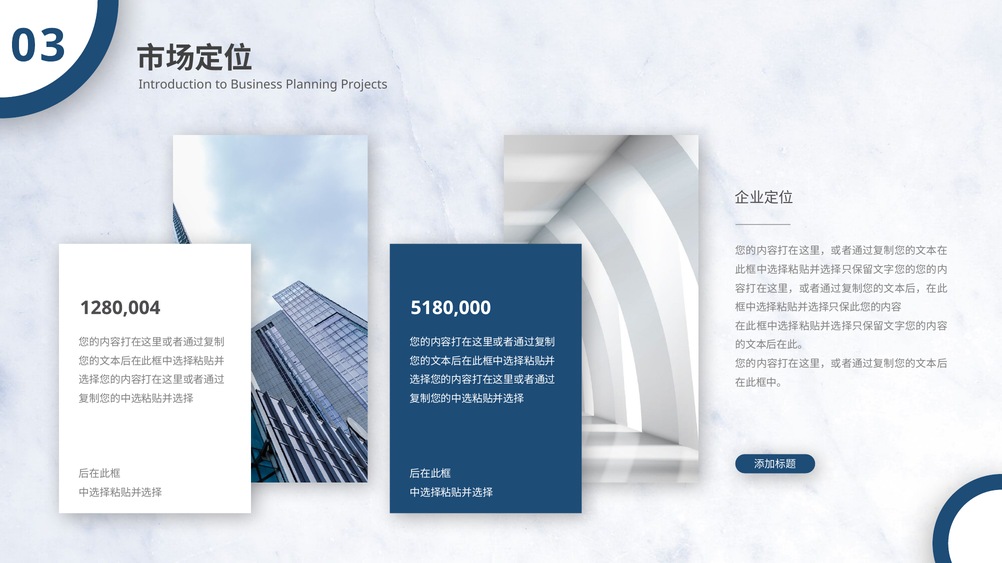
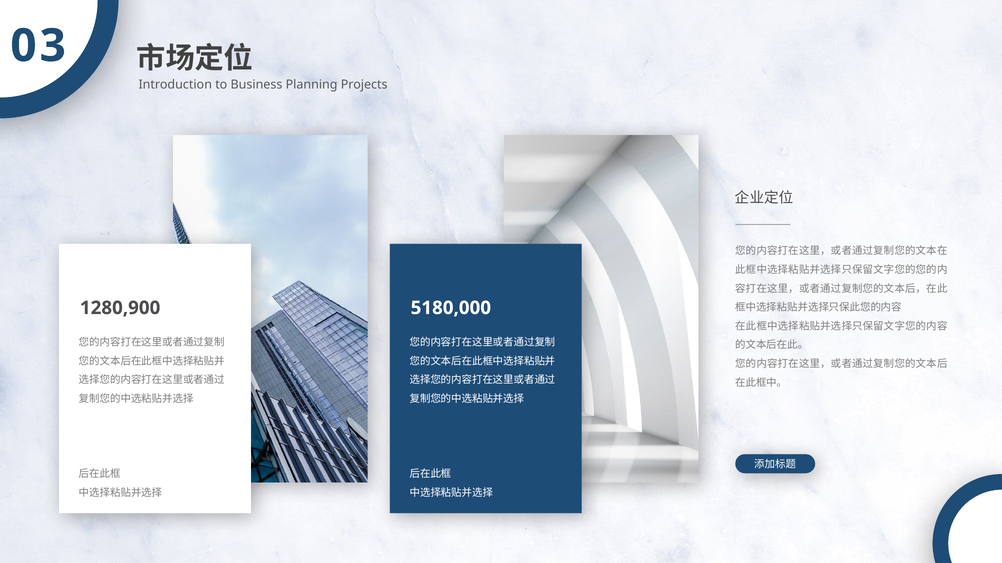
1280,004: 1280,004 -> 1280,900 (120, 308)
